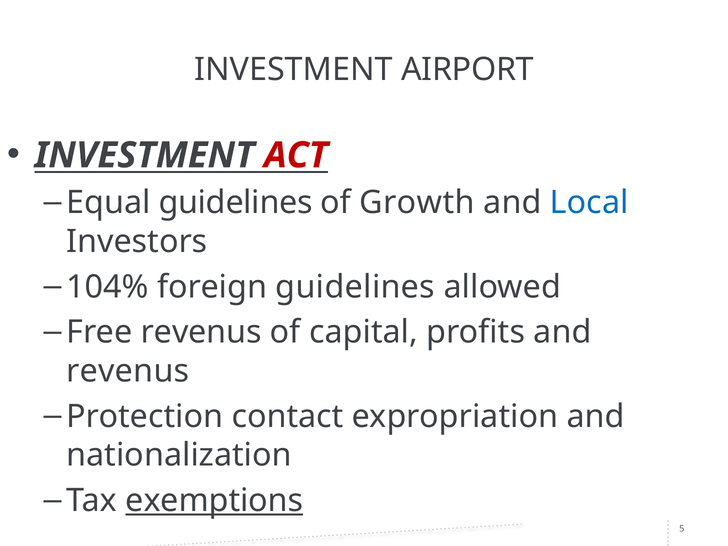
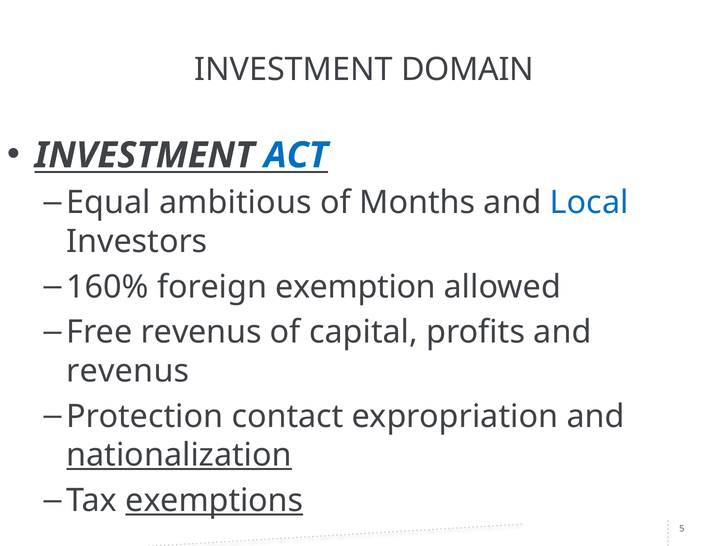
AIRPORT: AIRPORT -> DOMAIN (468, 70)
ACT colour: red -> blue (296, 155)
Equal guidelines: guidelines -> ambitious (235, 203)
Growth: Growth -> Months (417, 203)
104%: 104% -> 160% (108, 287)
foreign guidelines: guidelines -> exemption (356, 287)
nationalization underline: none -> present (179, 455)
